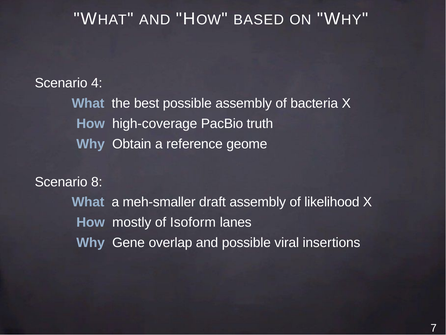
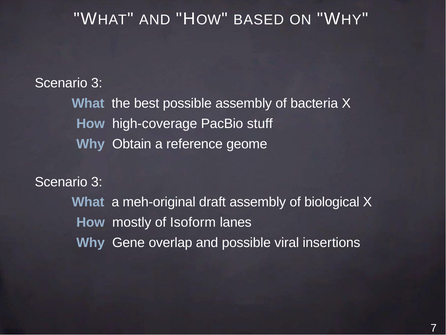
4: 4 -> 3 (97, 83)
truth: truth -> stuff (260, 124)
8: 8 -> 3 (97, 182)
meh-smaller: meh-smaller -> meh-original (159, 202)
likelihood: likelihood -> biological (332, 202)
